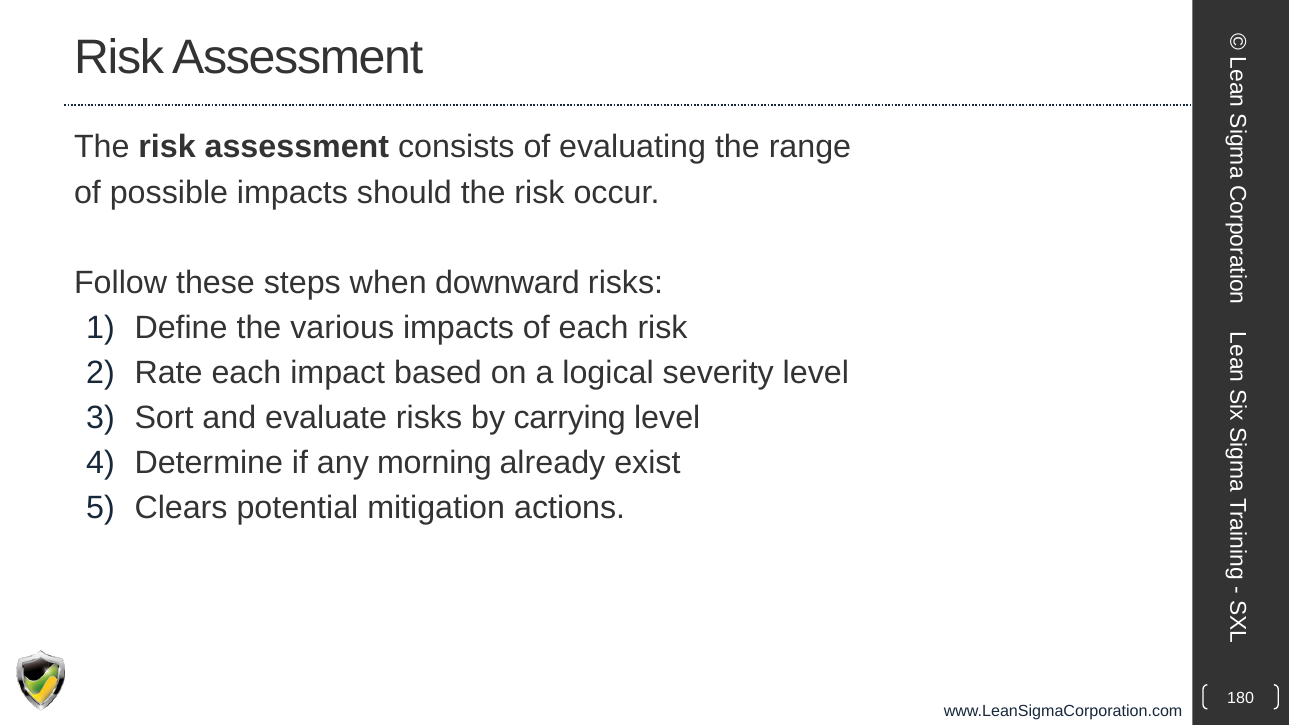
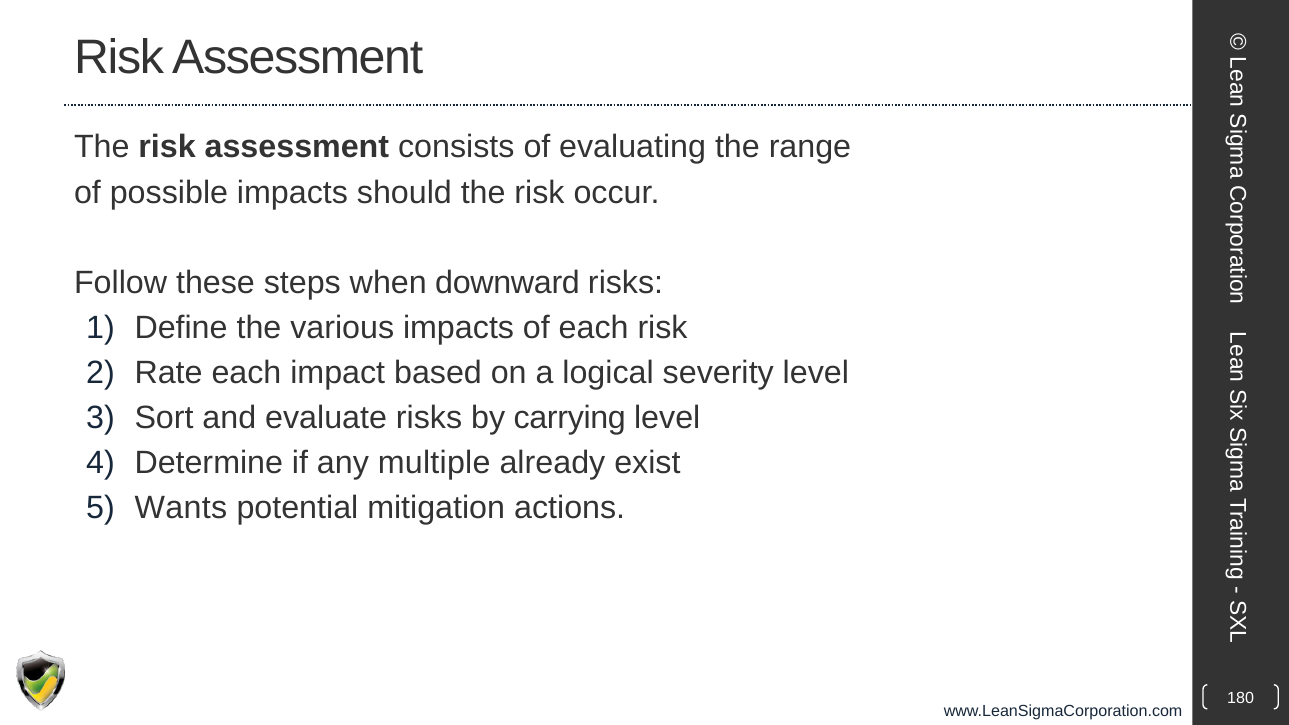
morning: morning -> multiple (434, 463)
Clears: Clears -> Wants (181, 508)
